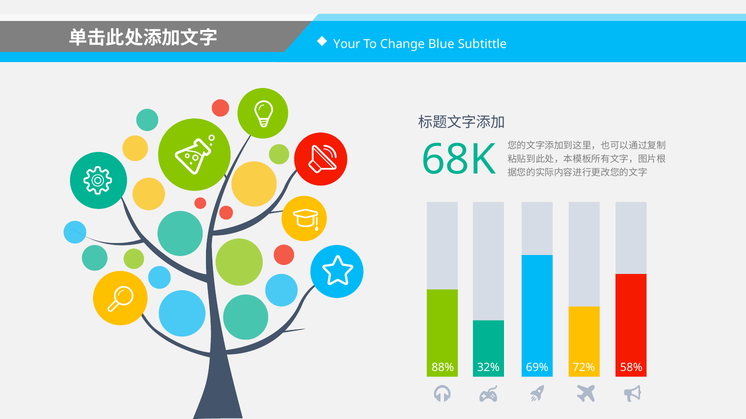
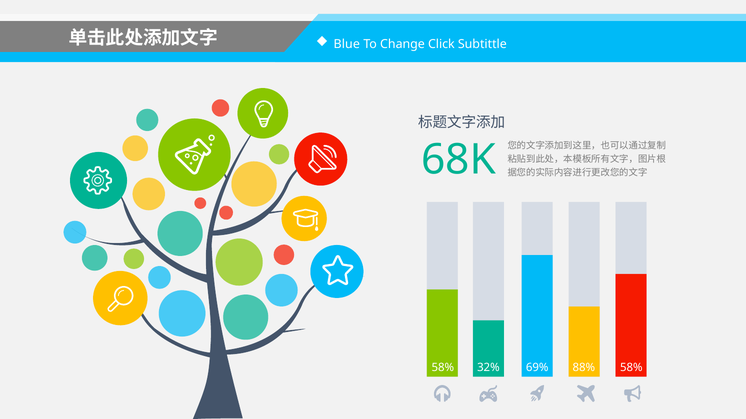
Your: Your -> Blue (347, 44)
Blue: Blue -> Click (441, 44)
88%: 88% -> 58% (443, 368)
72%: 72% -> 88% (584, 368)
